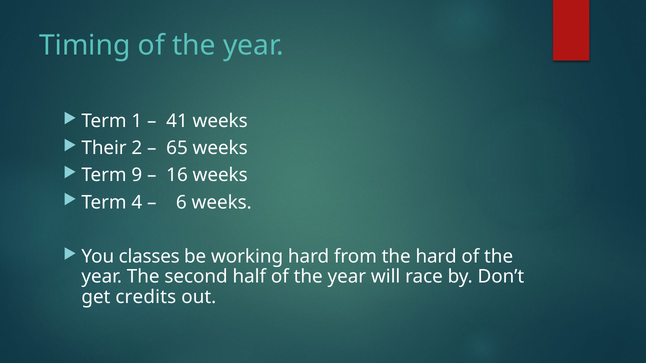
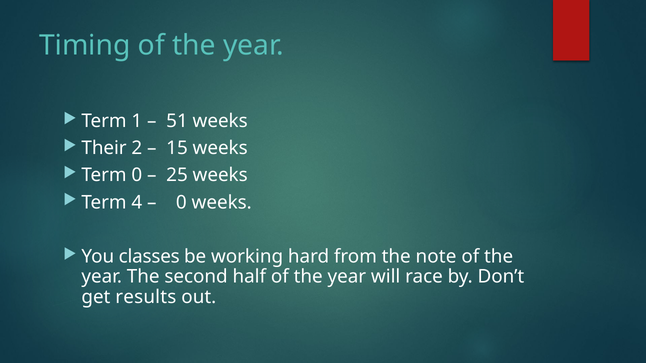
41: 41 -> 51 (177, 121)
65: 65 -> 15 (177, 148)
Term 9: 9 -> 0 (137, 175)
16: 16 -> 25 (177, 175)
6: 6 -> 0 (181, 203)
the hard: hard -> note (436, 257)
credits: credits -> results (146, 297)
